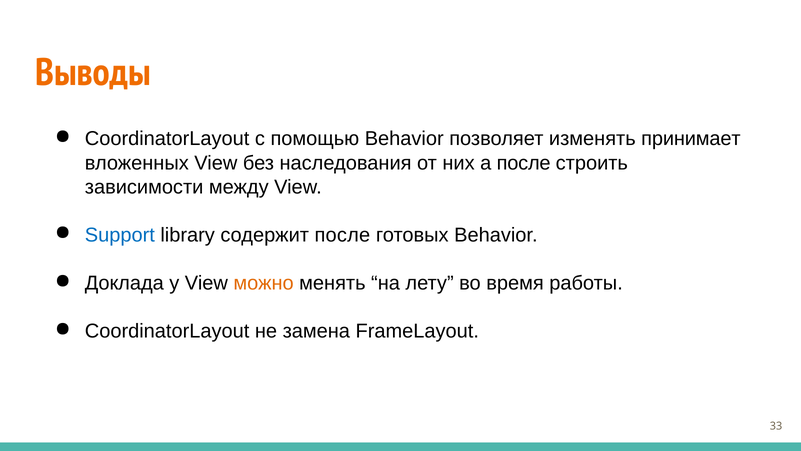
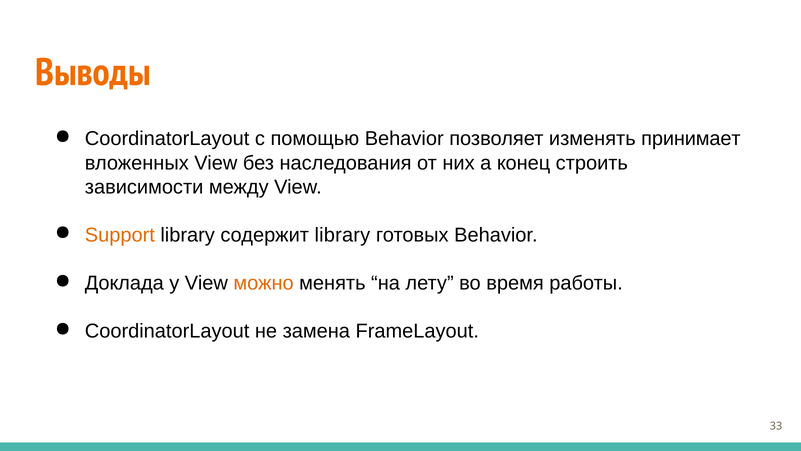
а после: после -> конец (524, 163)
Support colour: blue -> orange (120, 235)
содержит после: после -> library (342, 235)
